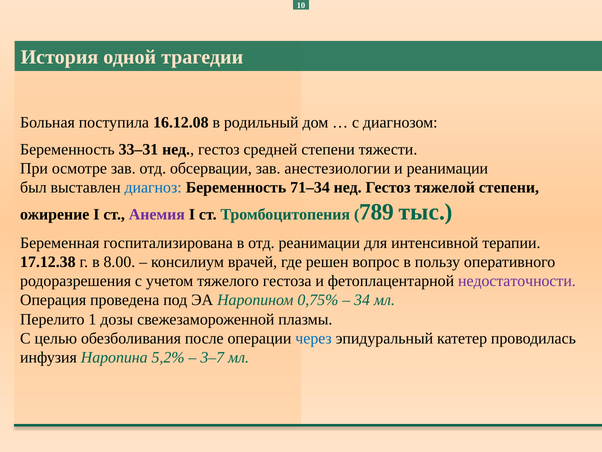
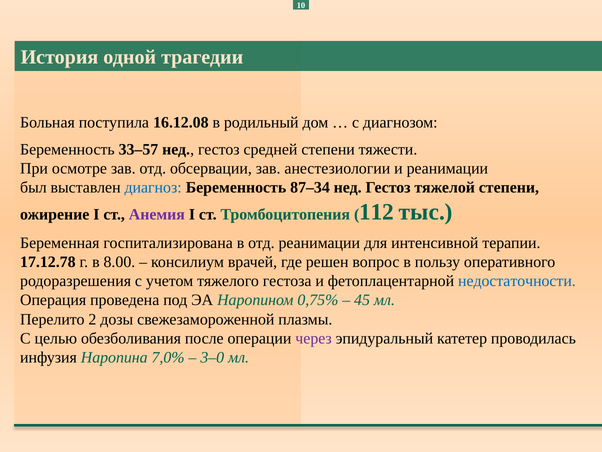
33‒31: 33‒31 -> 33‒57 (138, 149)
71‒34: 71‒34 -> 87‒34 (310, 188)
789: 789 -> 112 (376, 212)
17.12.38: 17.12.38 -> 17.12.78 (48, 262)
недостаточности colour: purple -> blue (517, 281)
34: 34 -> 45 (362, 300)
1: 1 -> 2 (92, 319)
через colour: blue -> purple (314, 338)
5,2%: 5,2% -> 7,0% (168, 357)
3‒7: 3‒7 -> 3‒0 (212, 357)
